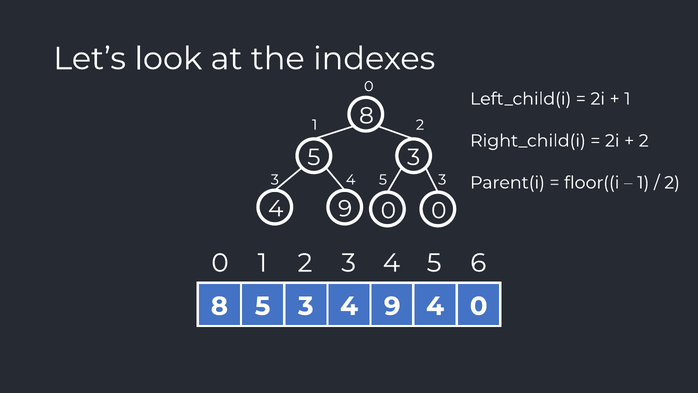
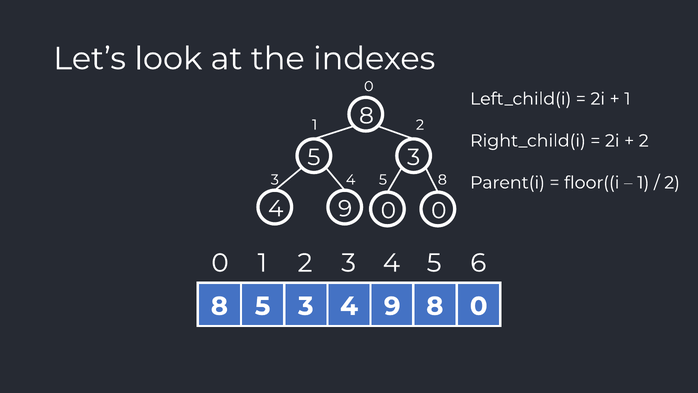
4 5 3: 3 -> 8 (442, 180)
9 4: 4 -> 8 (435, 306)
